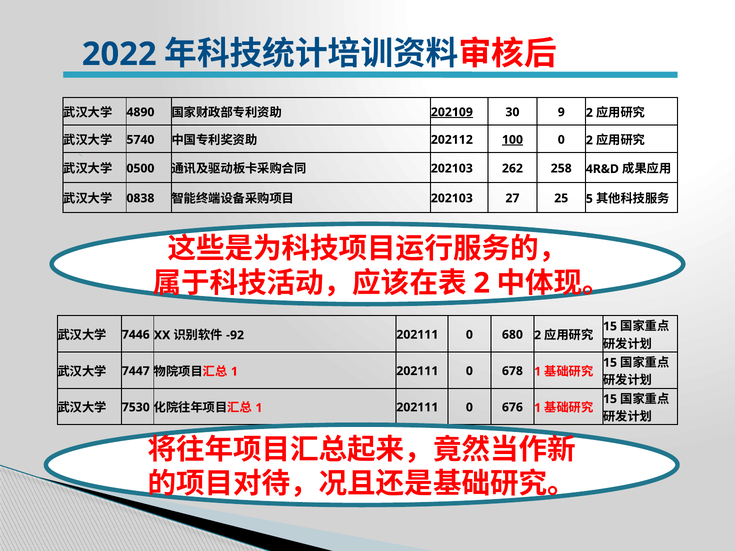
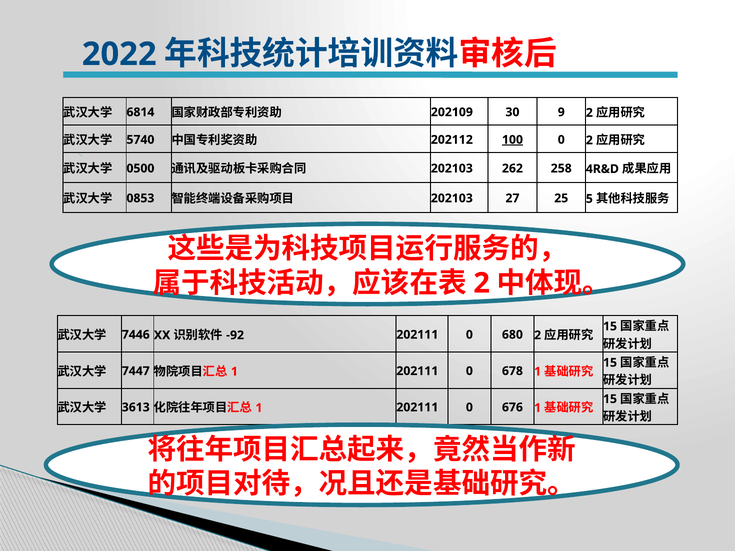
4890: 4890 -> 6814 (140, 112)
202109 underline: present -> none (452, 112)
0838: 0838 -> 0853 (140, 198)
7530: 7530 -> 3613 (136, 408)
